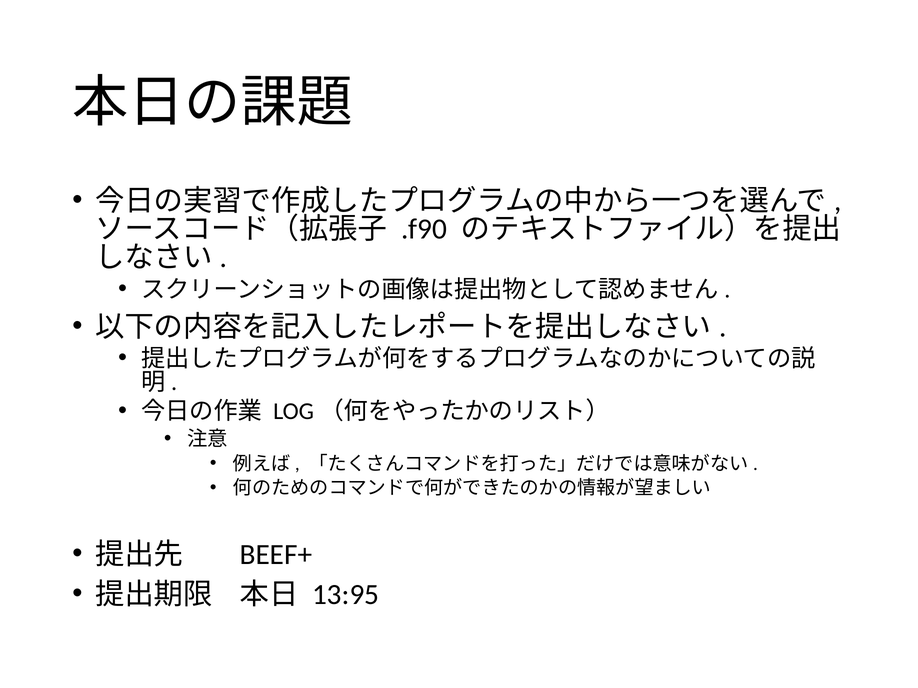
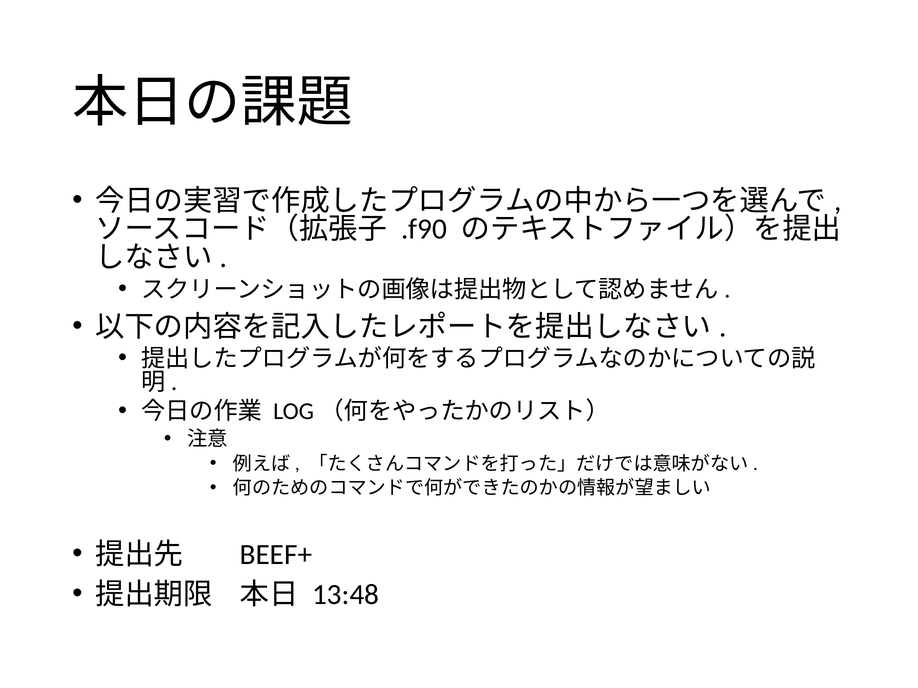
13:95: 13:95 -> 13:48 (346, 595)
